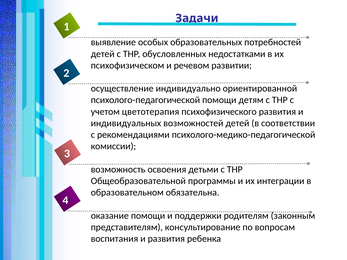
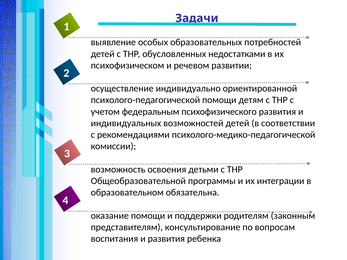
цветотерапия: цветотерапия -> федеральным (151, 112)
